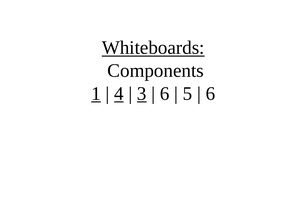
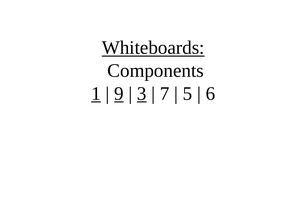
4: 4 -> 9 (119, 93)
6: 6 -> 7 (165, 93)
